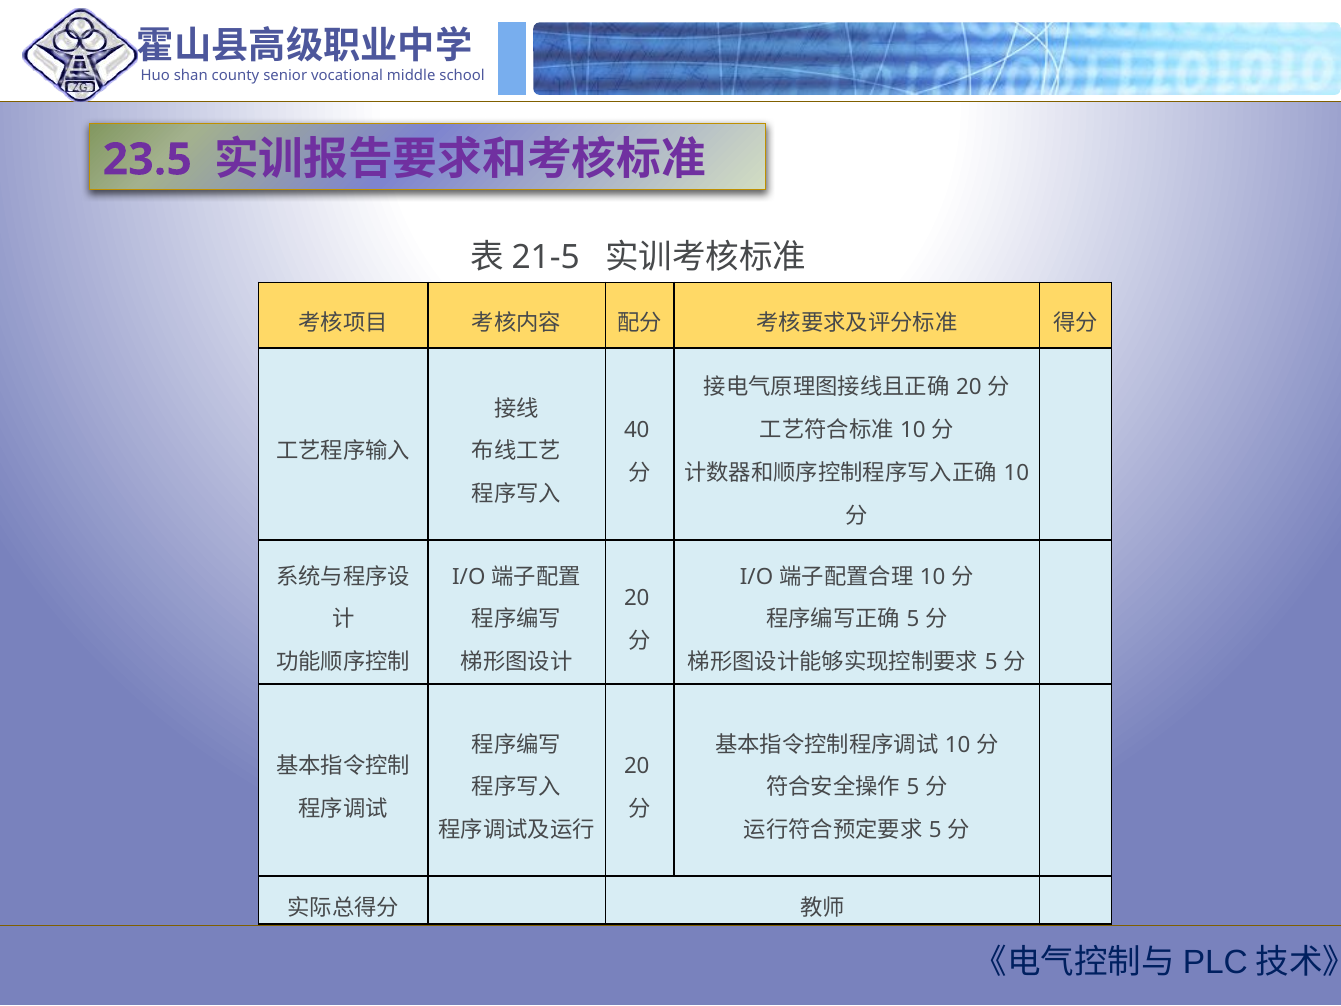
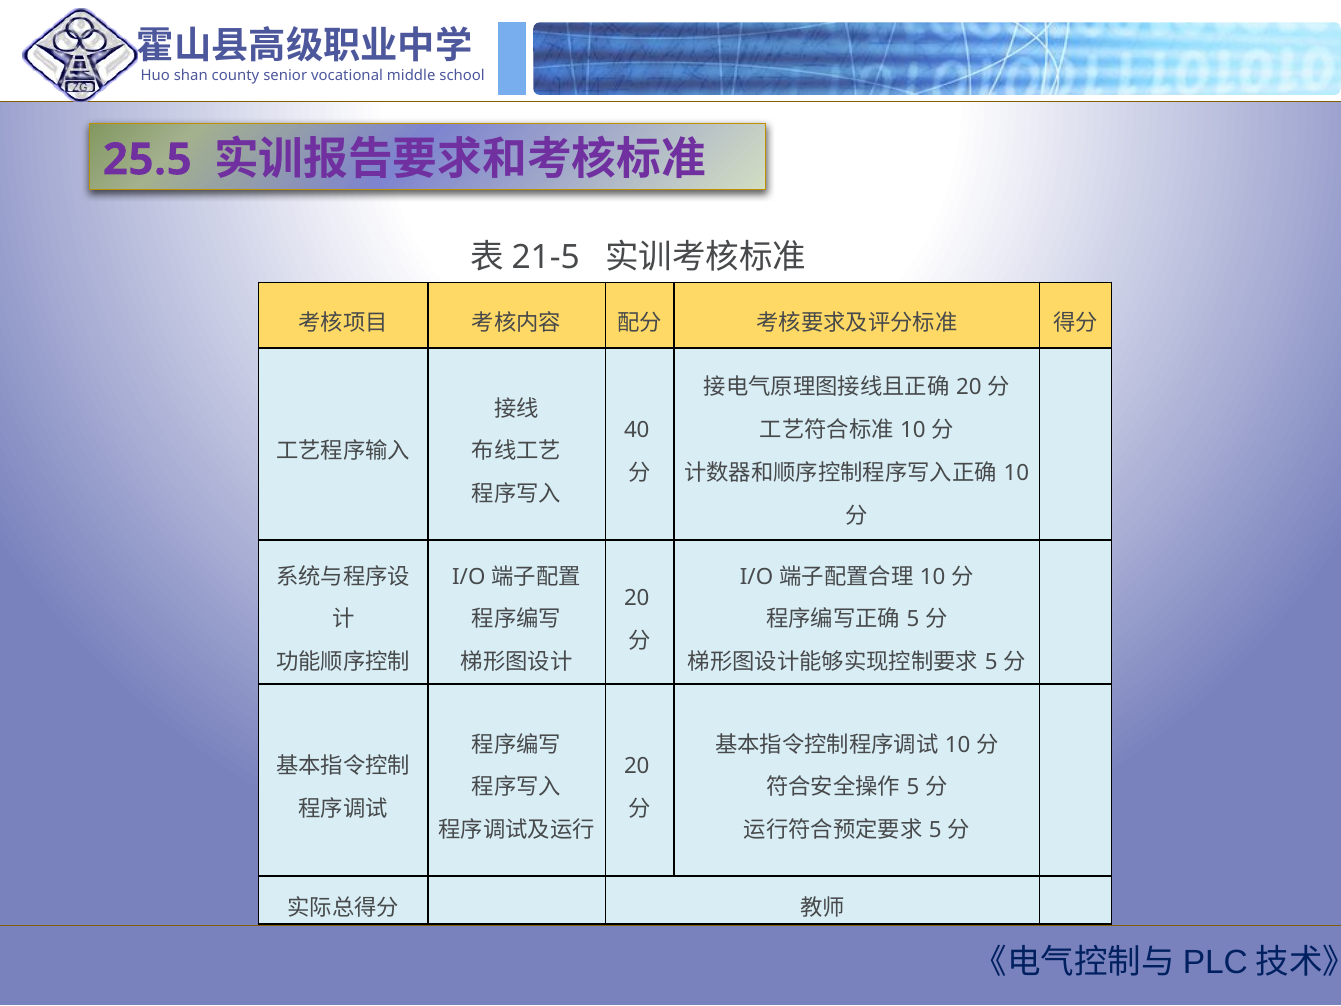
23.5: 23.5 -> 25.5 (147, 160)
